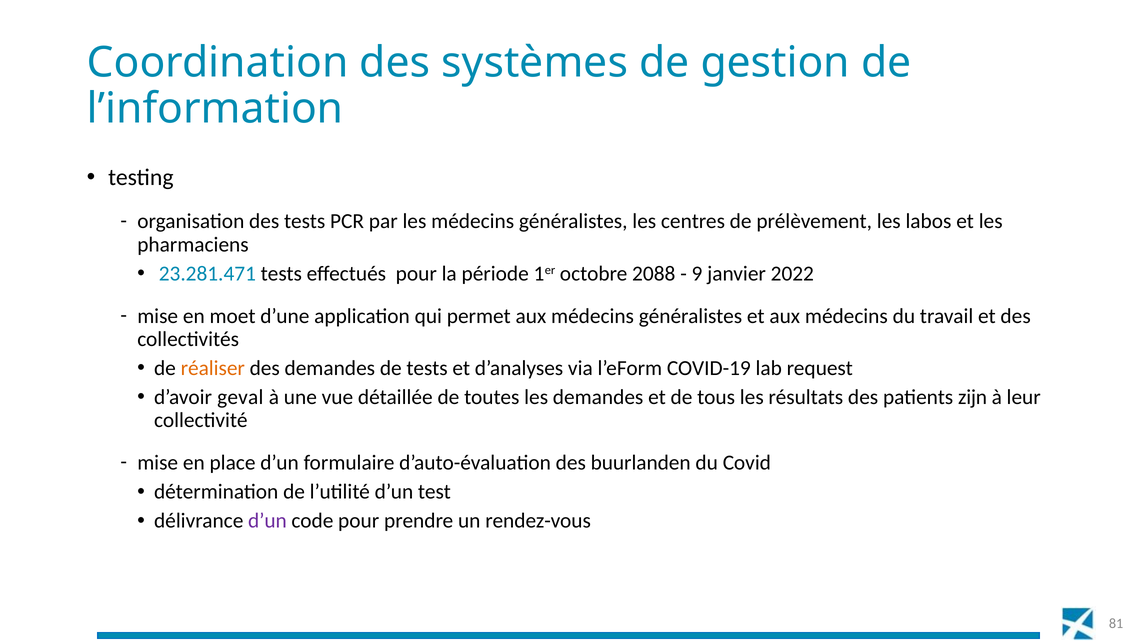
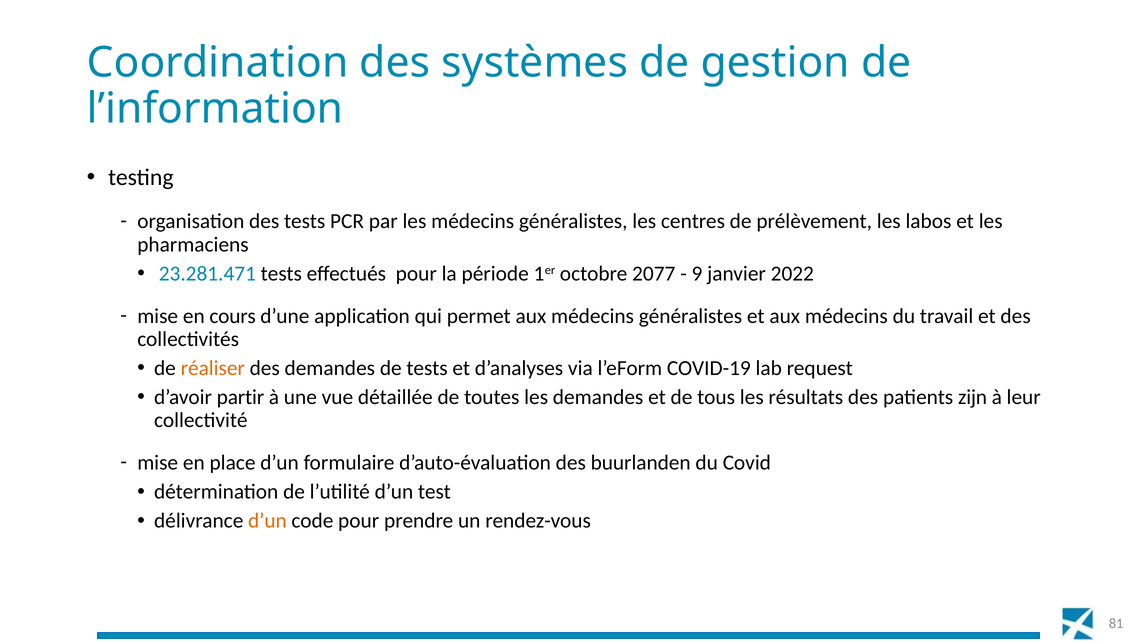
2088: 2088 -> 2077 (654, 273)
moet: moet -> cours (233, 316)
geval: geval -> partir (240, 397)
d’un colour: purple -> orange (267, 521)
